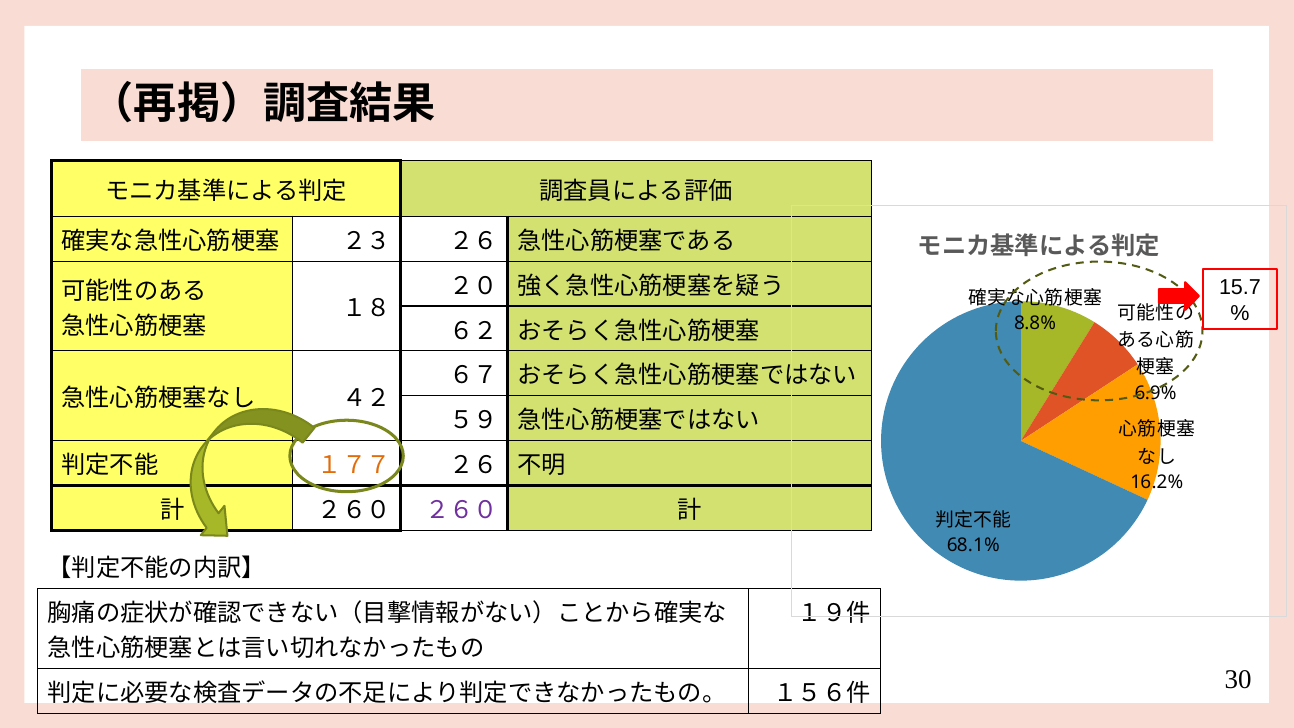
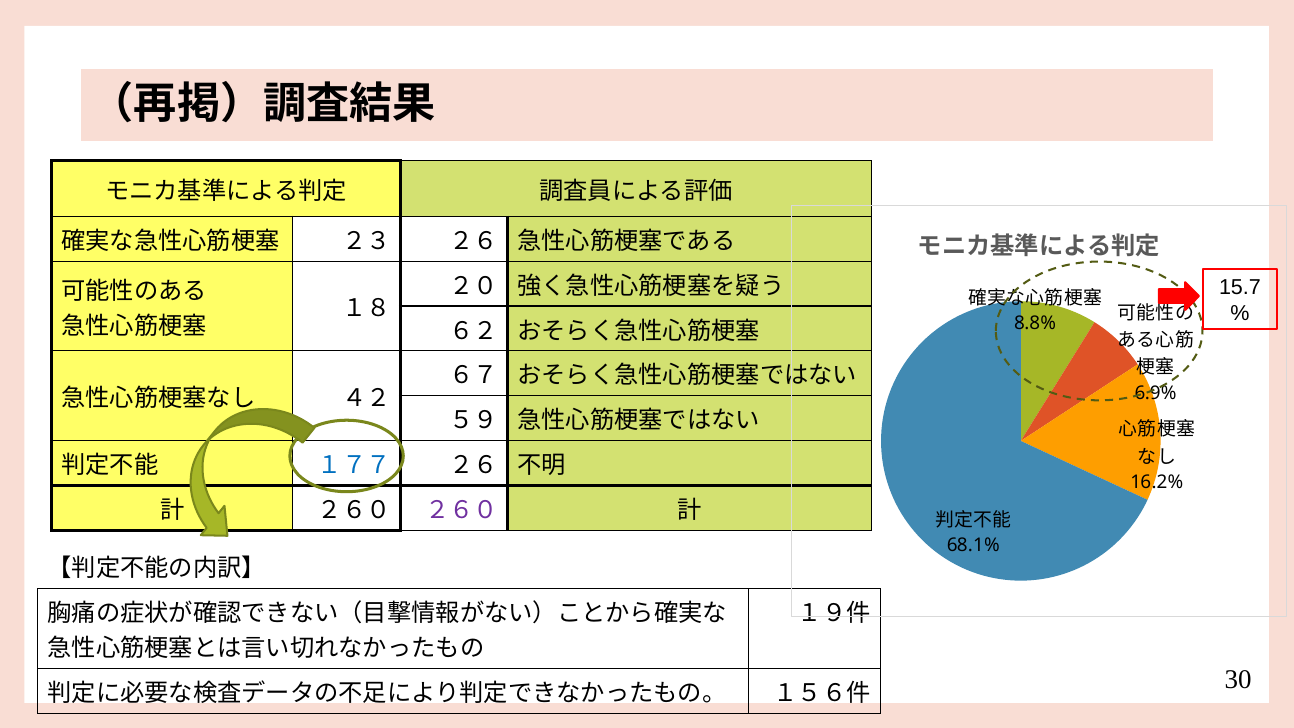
１７７ colour: orange -> blue (354, 466)
